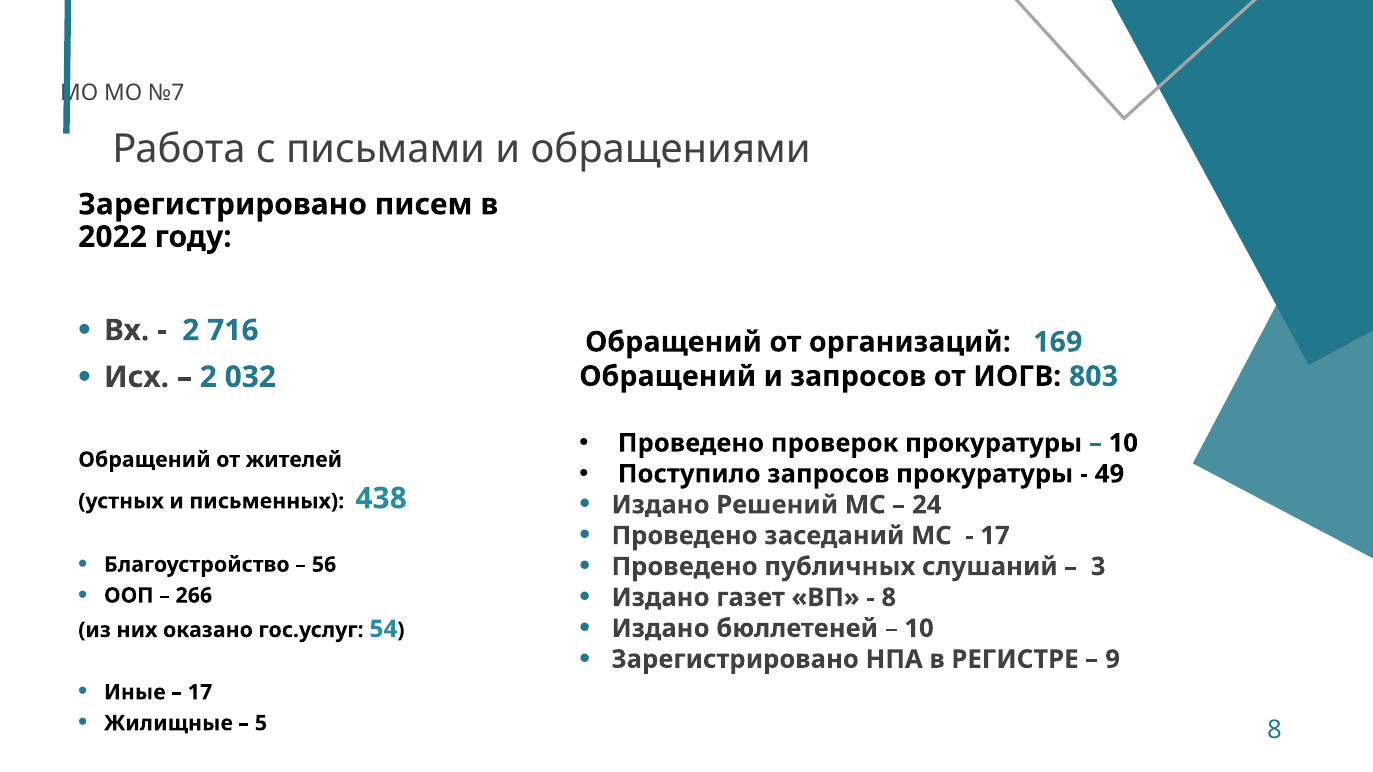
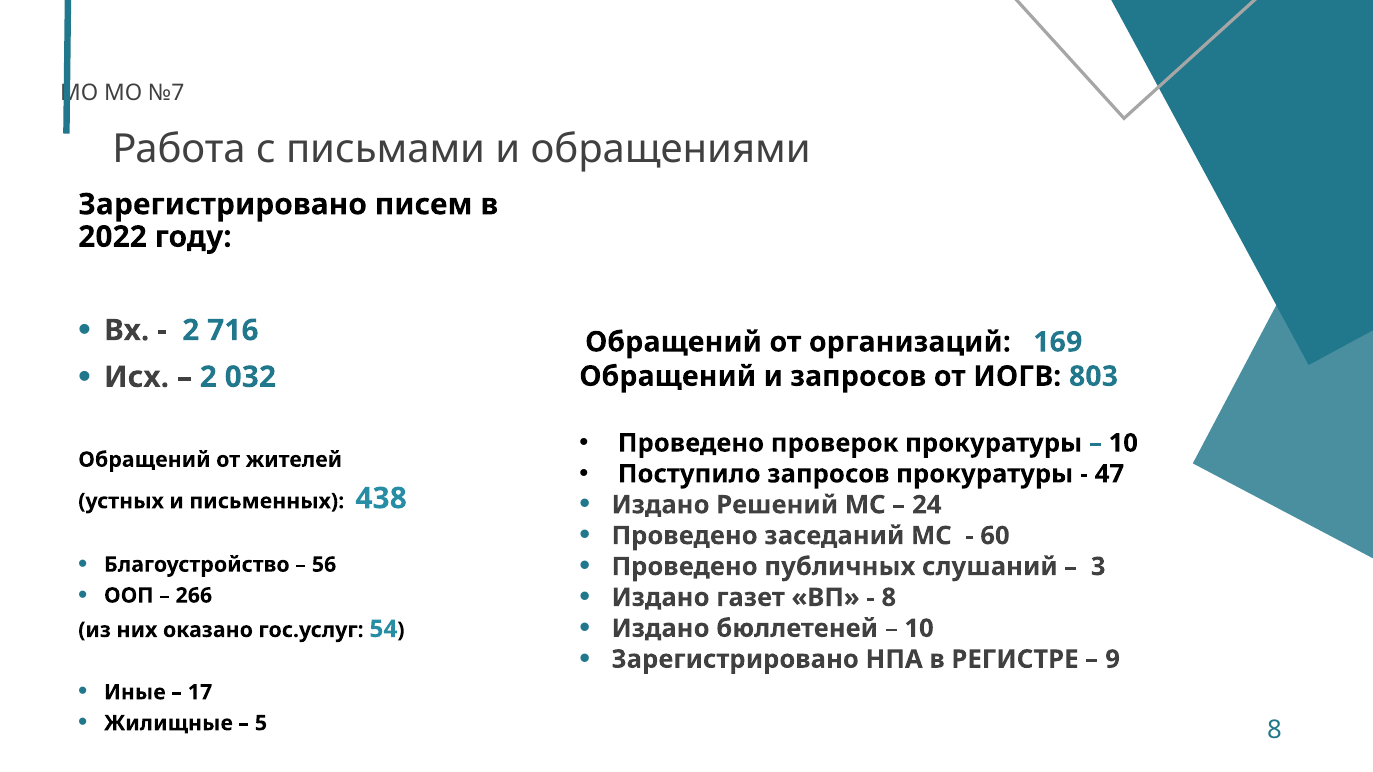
49: 49 -> 47 (1109, 474)
17: 17 -> 60 (995, 536)
